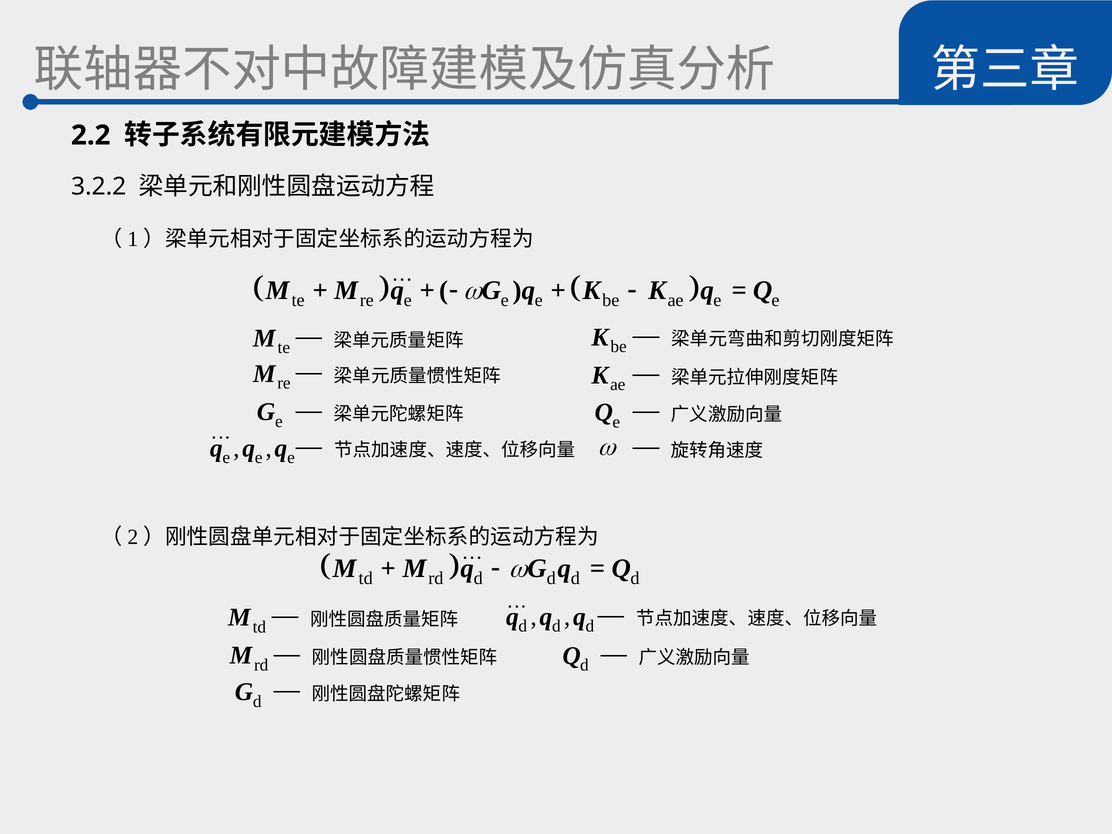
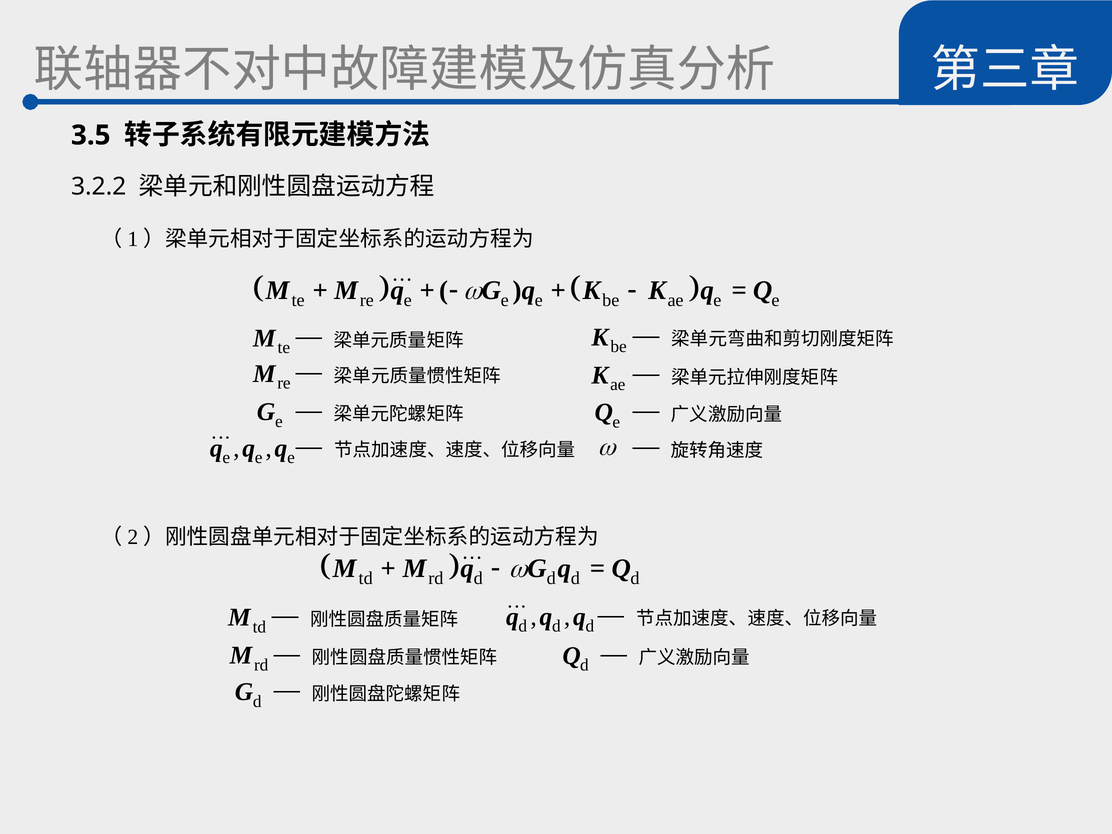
2.2: 2.2 -> 3.5 (91, 135)
